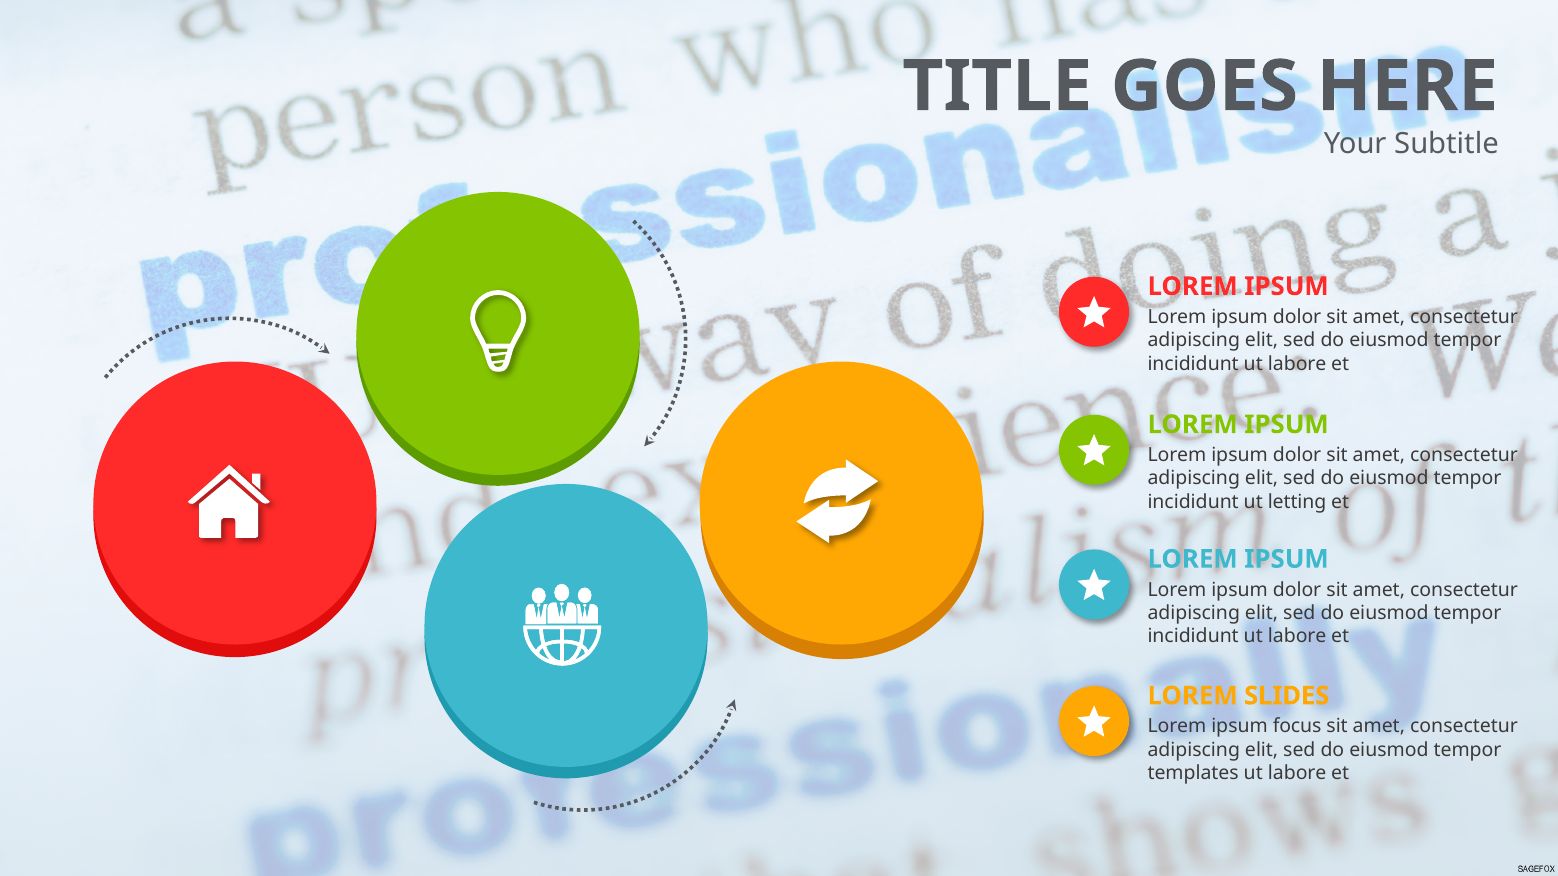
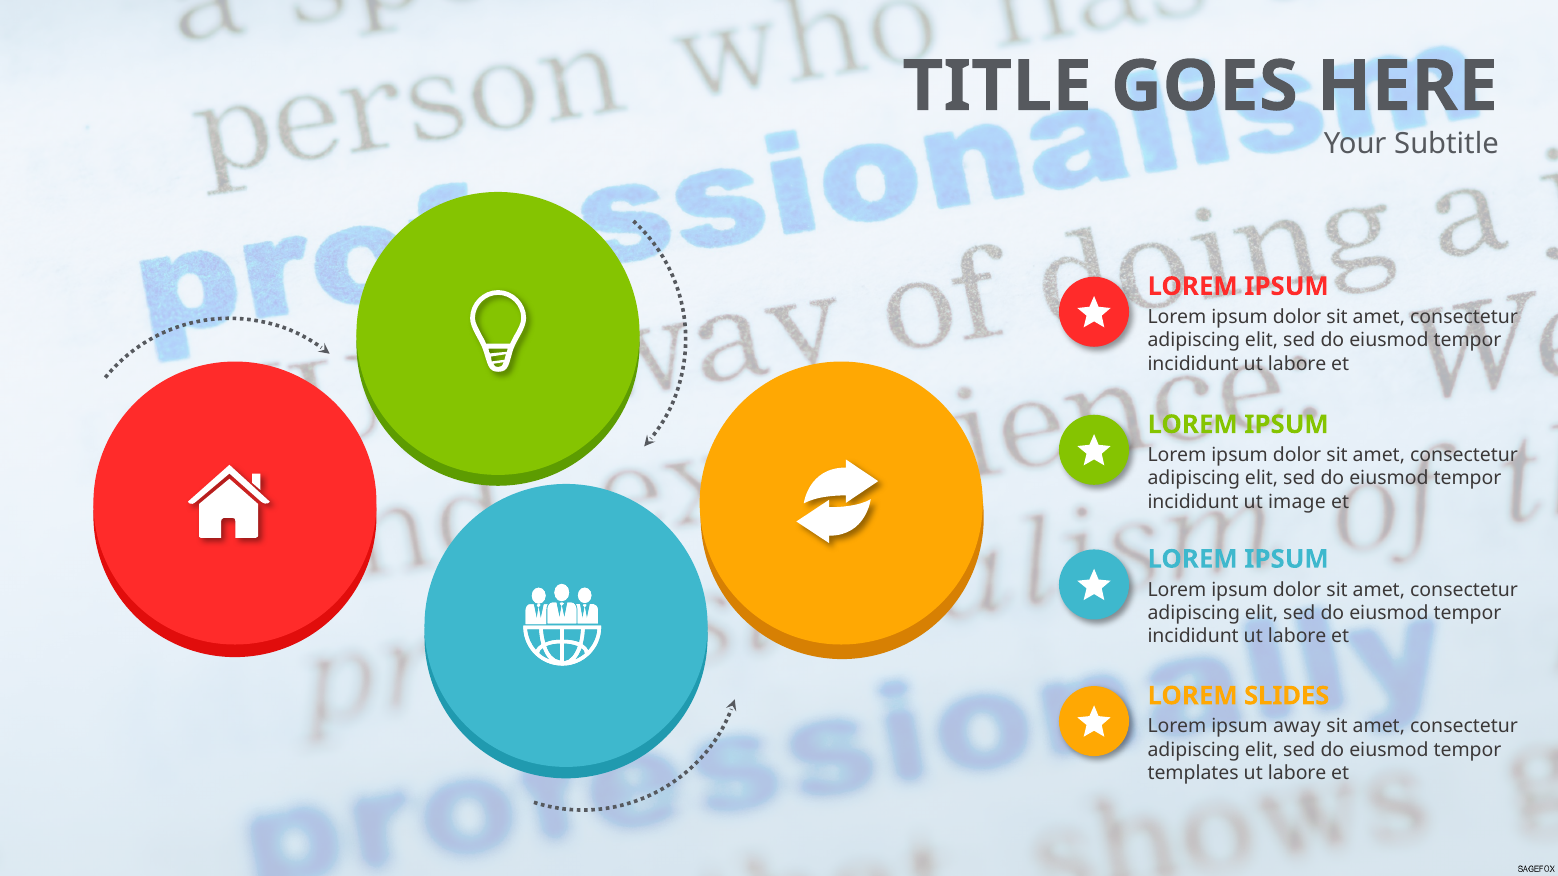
letting: letting -> image (1297, 502)
focus: focus -> away (1297, 727)
